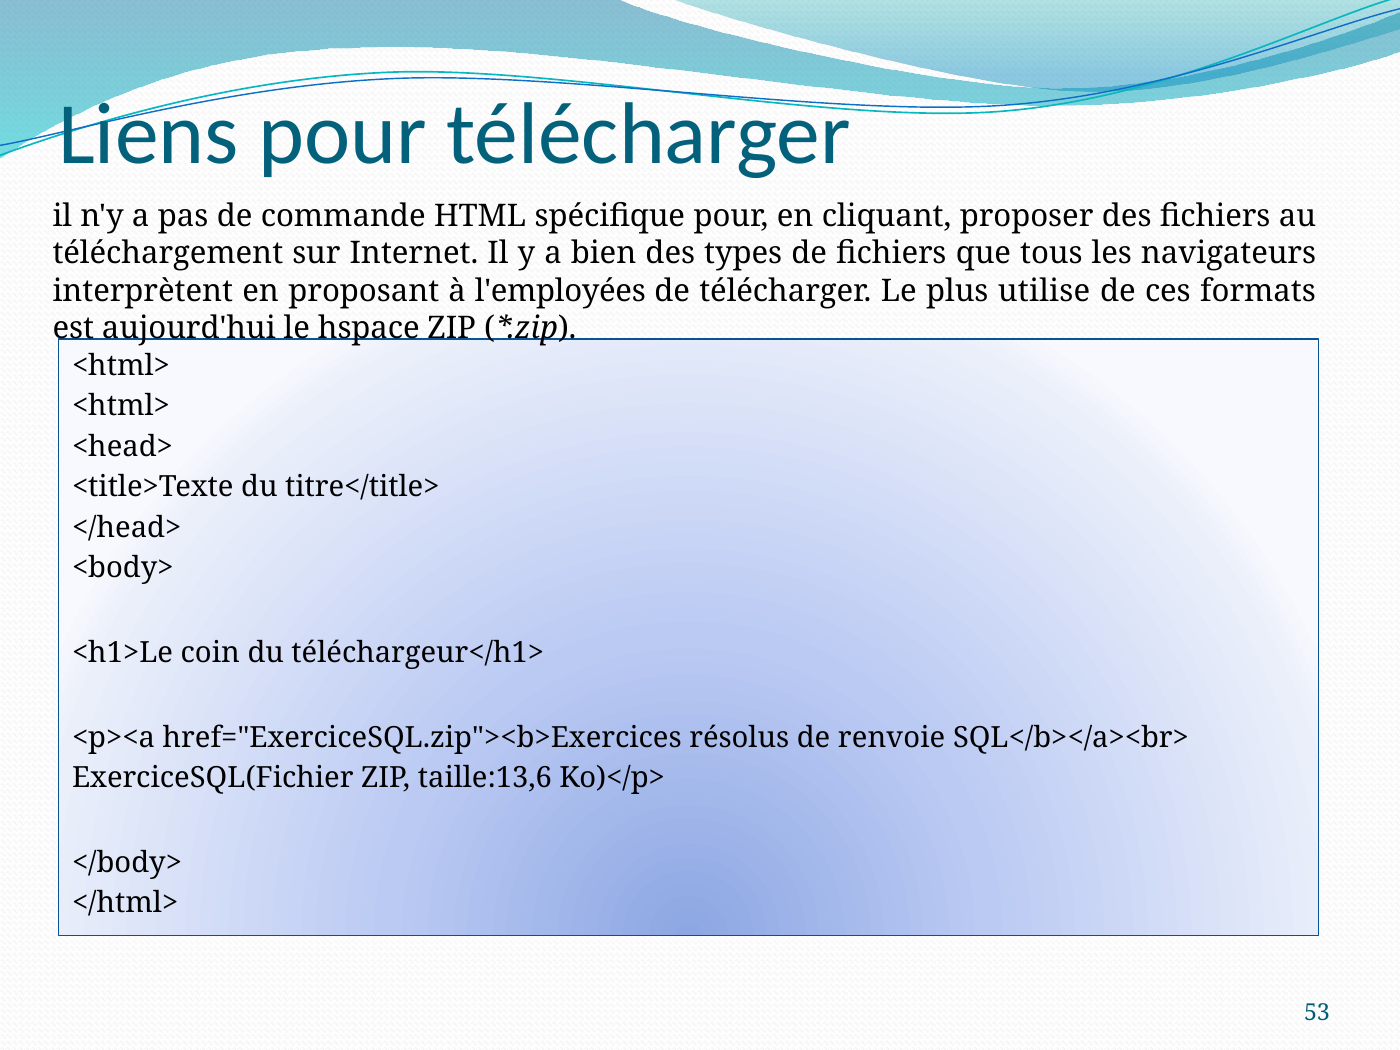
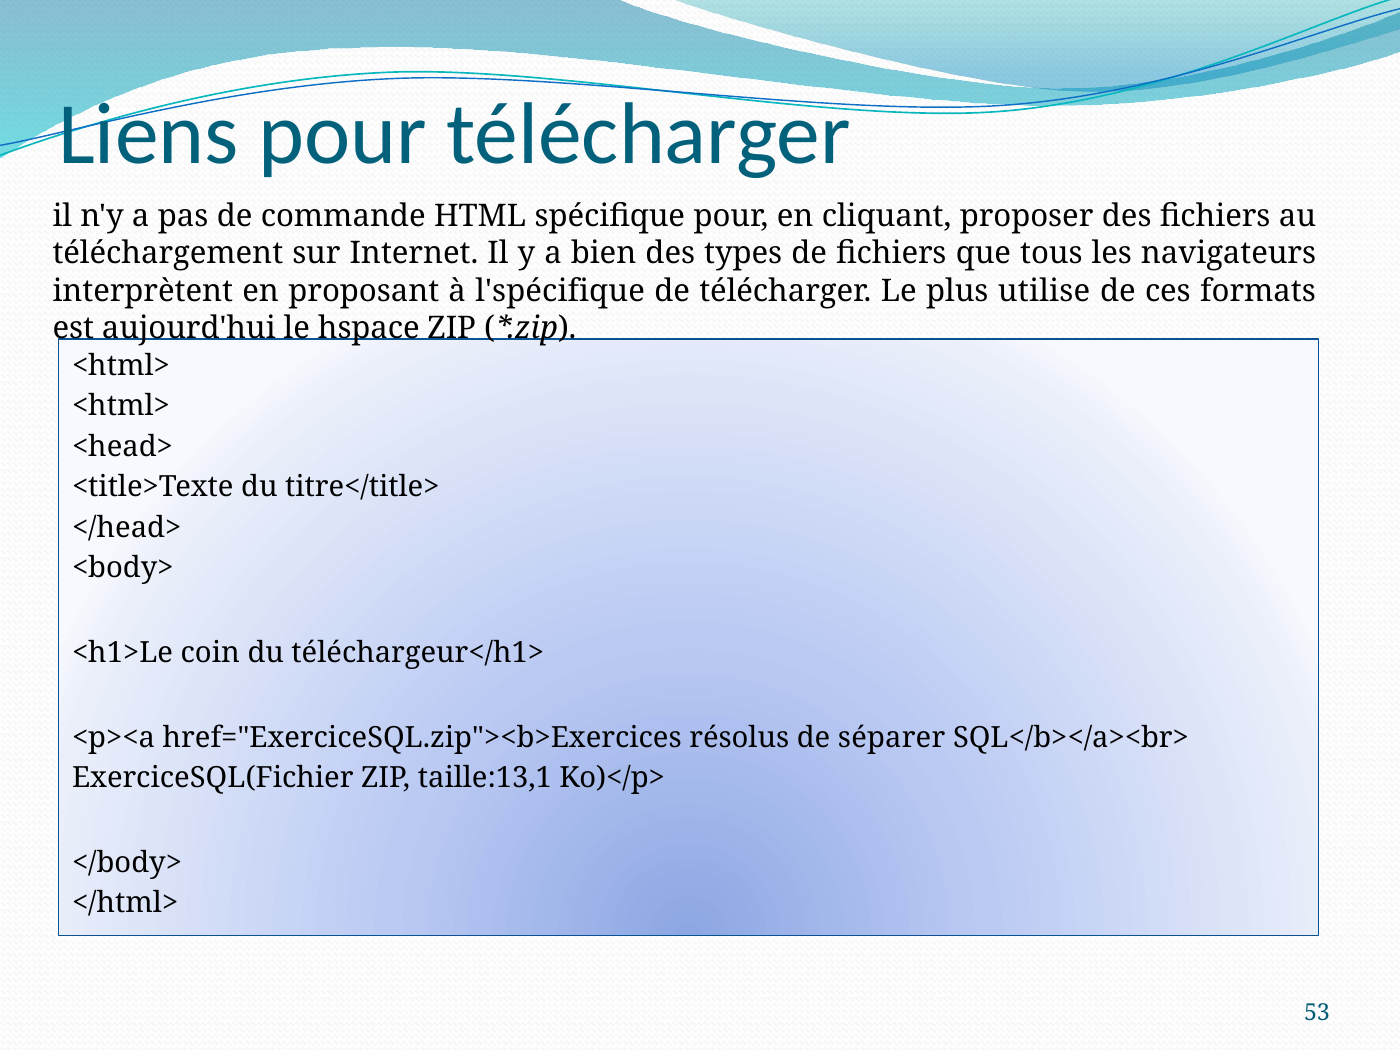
l'employées: l'employées -> l'spécifique (560, 291)
renvoie: renvoie -> séparer (892, 738)
taille:13,6: taille:13,6 -> taille:13,1 (485, 778)
